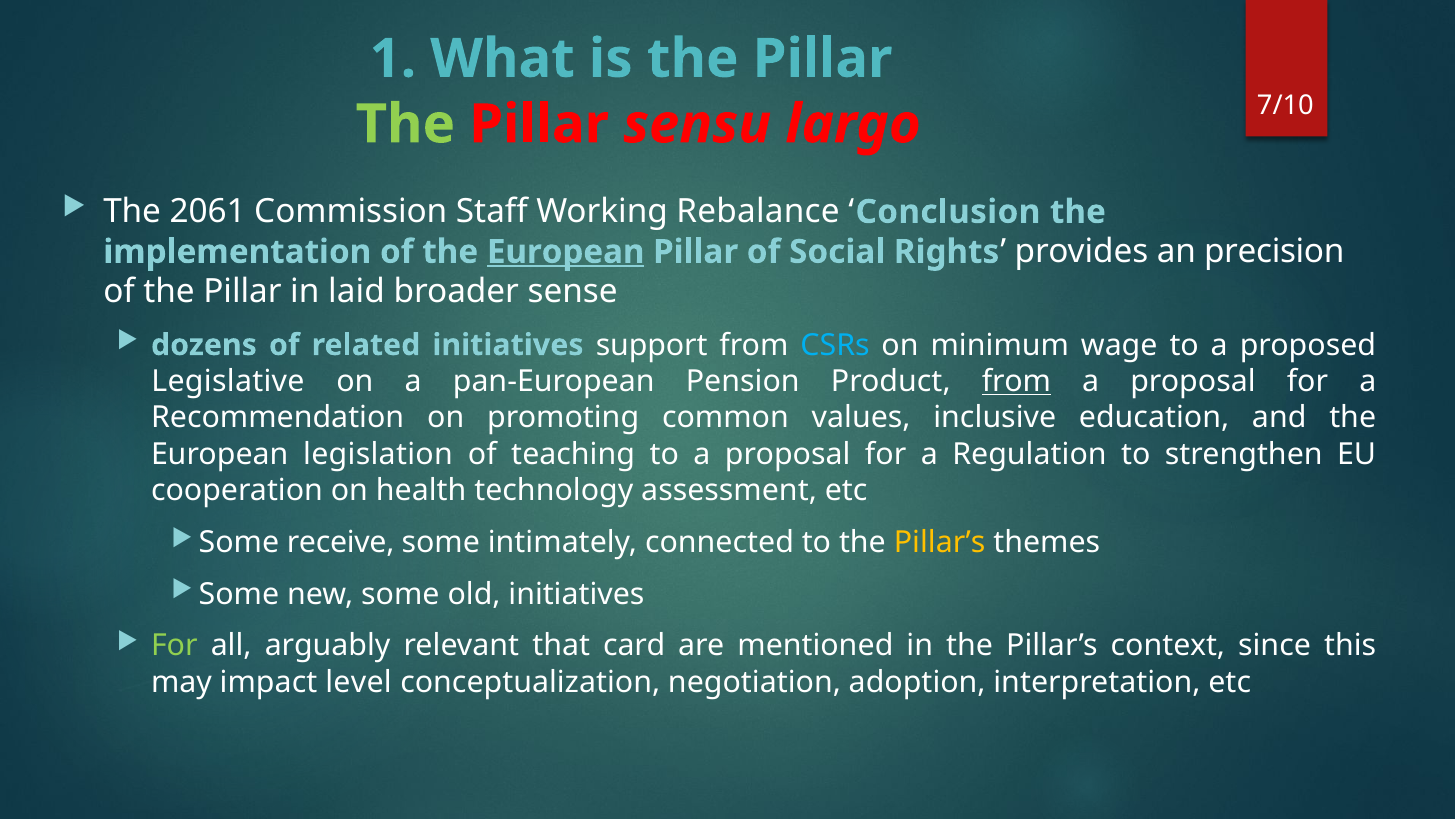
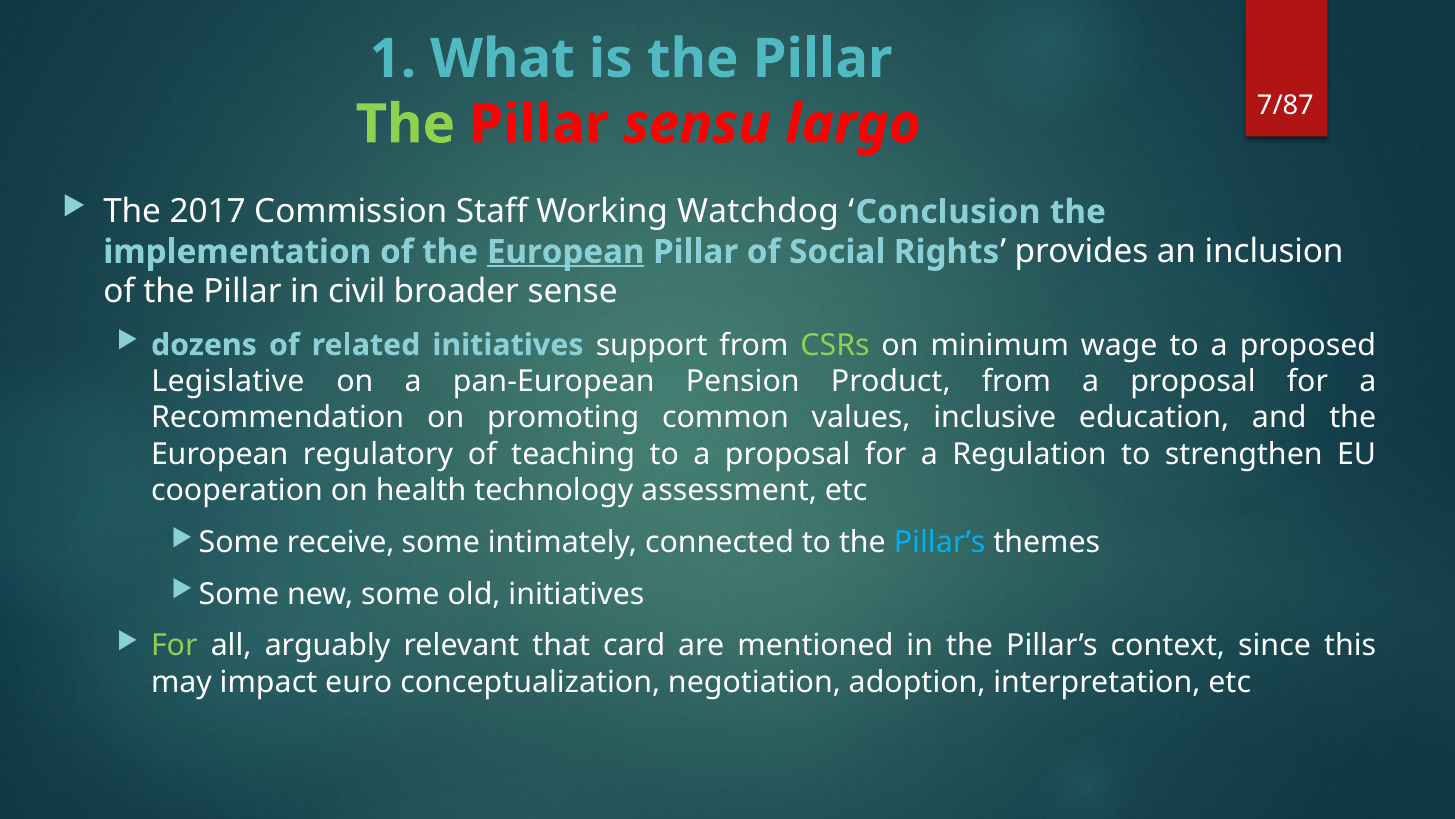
7/10: 7/10 -> 7/87 (1285, 106)
2061: 2061 -> 2017 (208, 212)
Rebalance: Rebalance -> Watchdog (758, 212)
precision: precision -> inclusion (1274, 252)
laid: laid -> civil (357, 292)
CSRs colour: light blue -> light green (835, 345)
from underline: present -> none (1016, 381)
legislation: legislation -> regulatory (378, 454)
Pillar’s colour: yellow -> light blue (940, 542)
level: level -> euro (359, 682)
